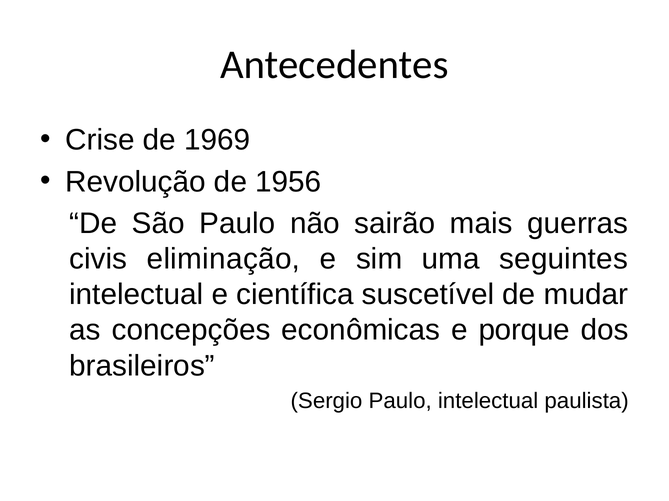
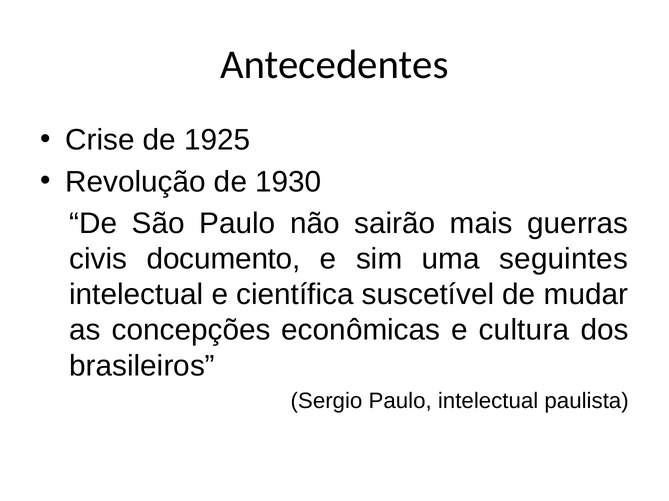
1969: 1969 -> 1925 (217, 140)
1956: 1956 -> 1930 (288, 182)
eliminação: eliminação -> documento (224, 259)
porque: porque -> cultura (524, 331)
